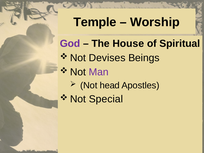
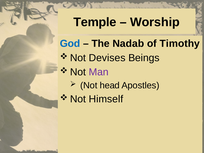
God colour: purple -> blue (70, 44)
House: House -> Nadab (128, 44)
Spiritual: Spiritual -> Timothy (180, 44)
Special: Special -> Himself (106, 99)
